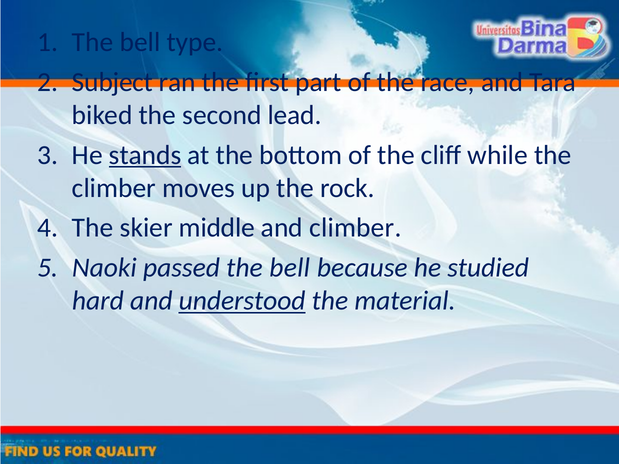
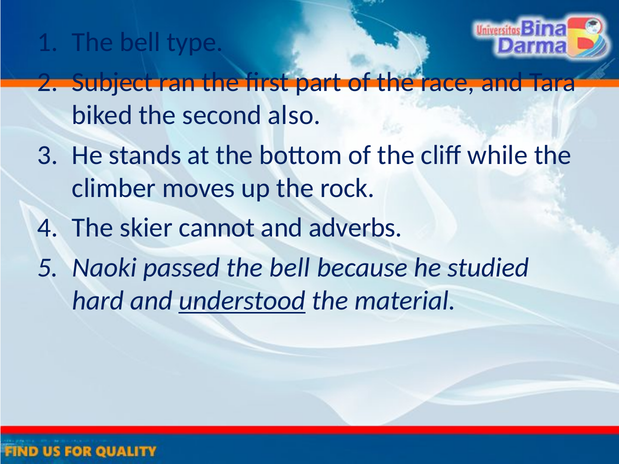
lead: lead -> also (294, 115)
stands underline: present -> none (145, 155)
middle: middle -> cannot (217, 228)
and climber: climber -> adverbs (356, 228)
